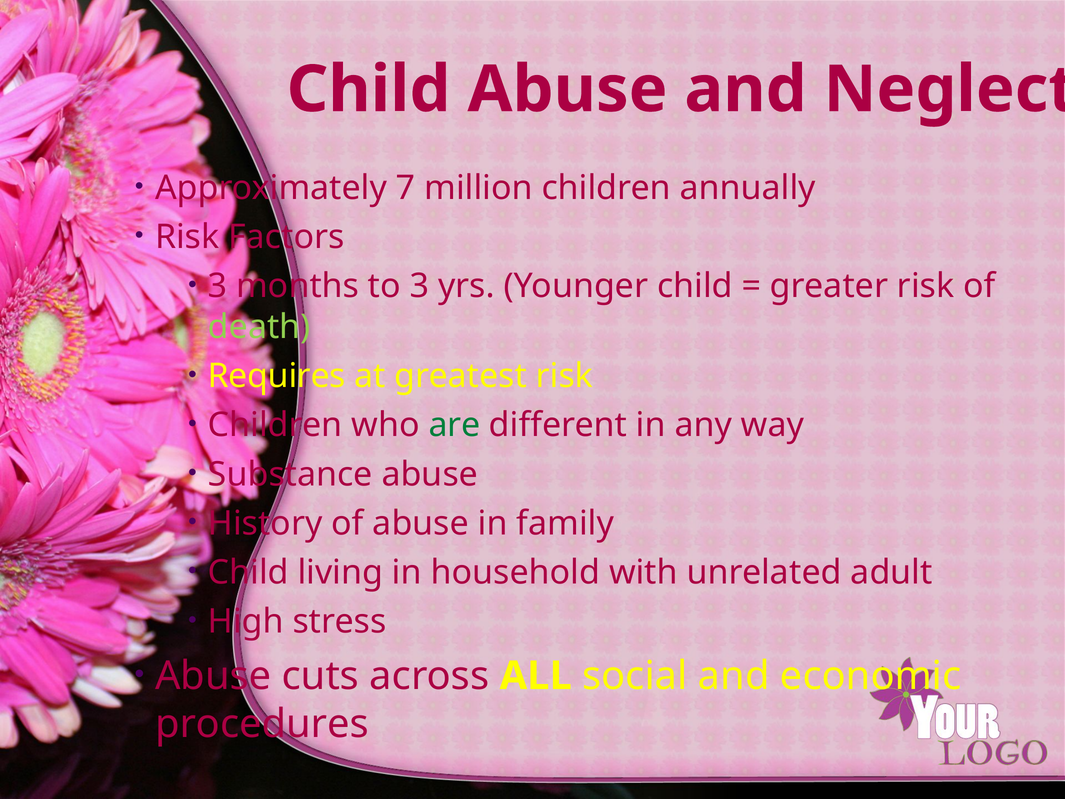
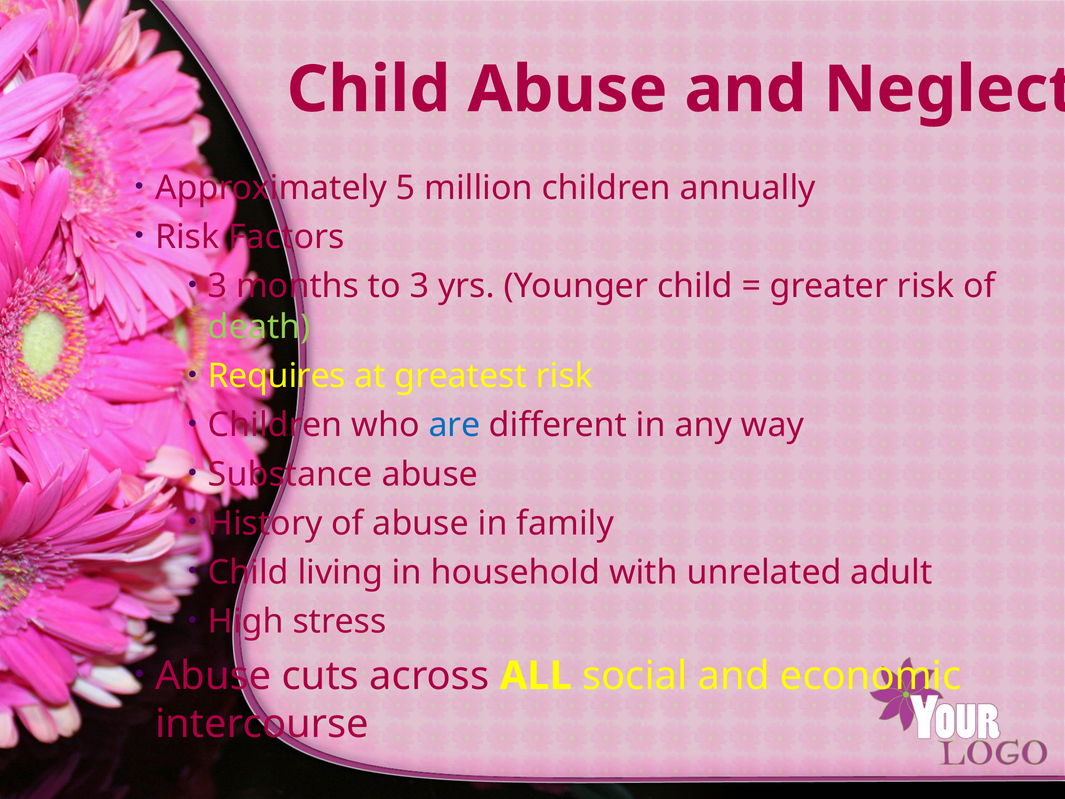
7: 7 -> 5 (406, 188)
are colour: green -> blue (454, 425)
procedures: procedures -> intercourse (262, 724)
